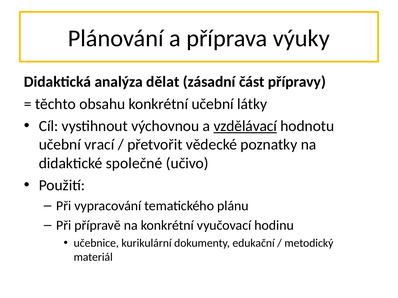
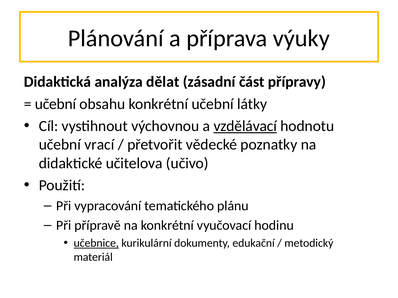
těchto: těchto -> učební (56, 104)
společné: společné -> učitelova (134, 163)
učebnice underline: none -> present (96, 244)
